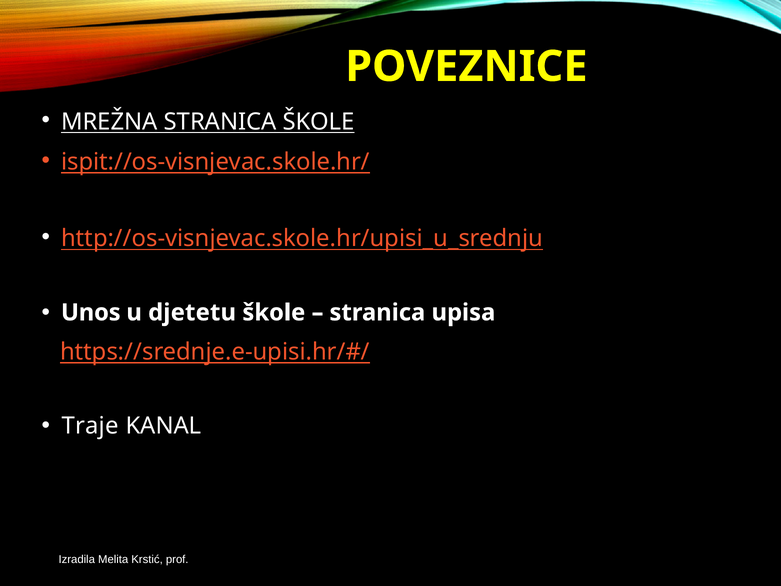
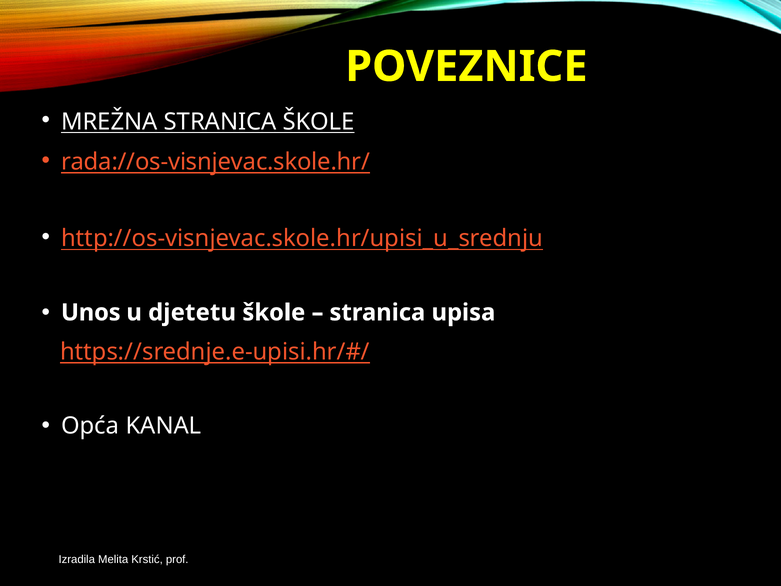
ispit://os-visnjevac.skole.hr/: ispit://os-visnjevac.skole.hr/ -> rada://os-visnjevac.skole.hr/ (216, 162)
Traje: Traje -> Opća (90, 426)
